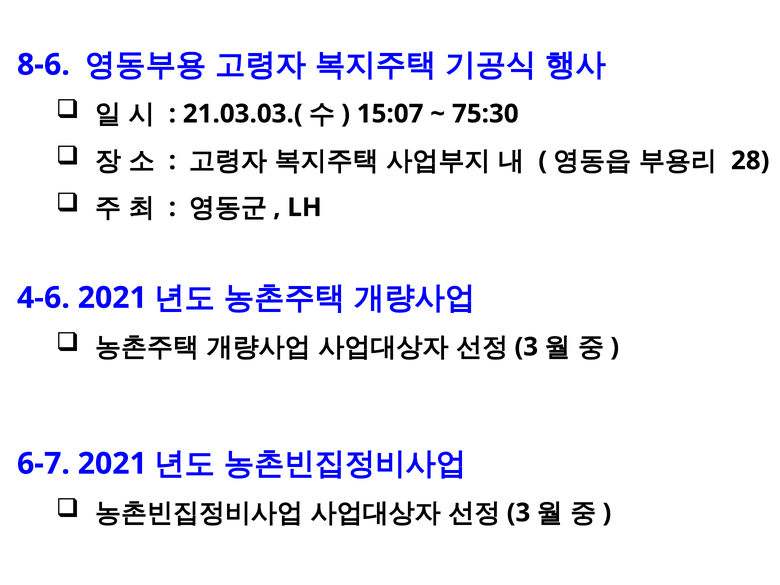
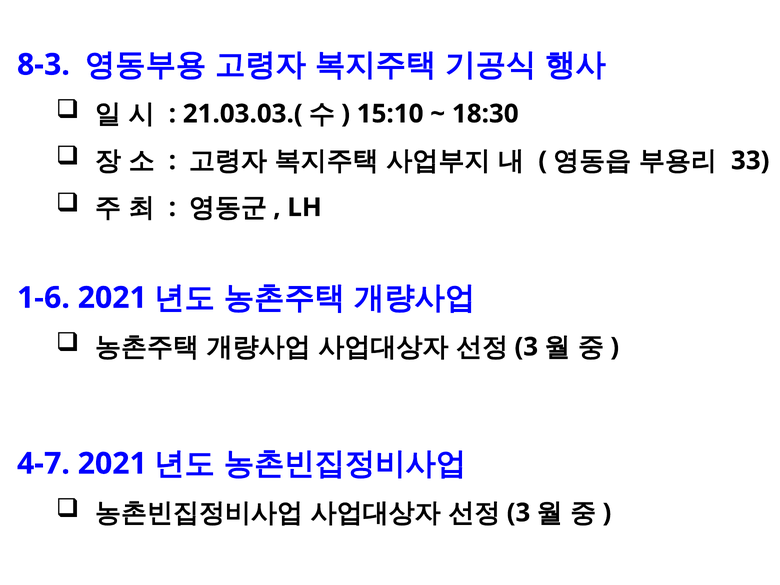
8-6: 8-6 -> 8-3 (43, 65)
15:07: 15:07 -> 15:10 (390, 114)
75:30: 75:30 -> 18:30 (485, 114)
28: 28 -> 33 (750, 161)
4-6: 4-6 -> 1-6 (43, 298)
6-7: 6-7 -> 4-7 (43, 464)
